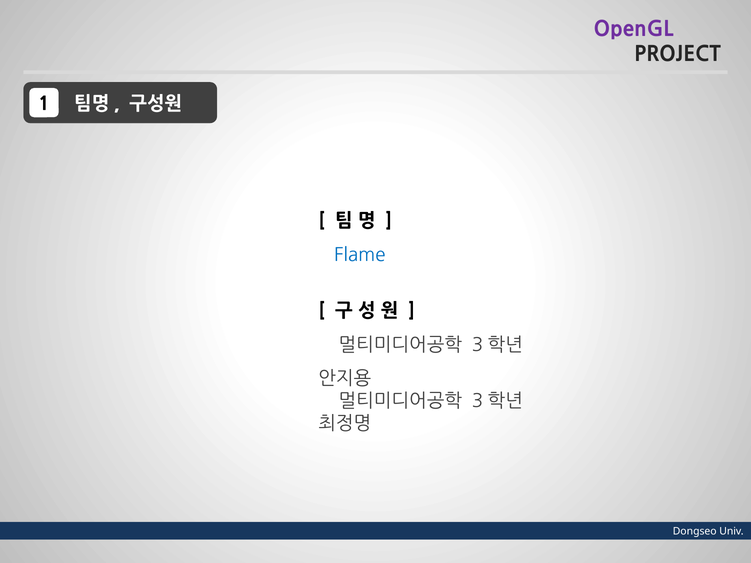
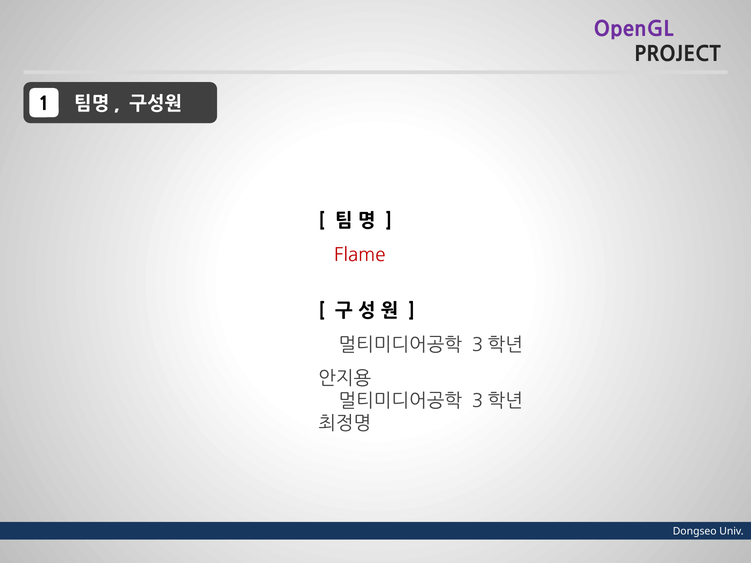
Flame colour: blue -> red (360, 255)
